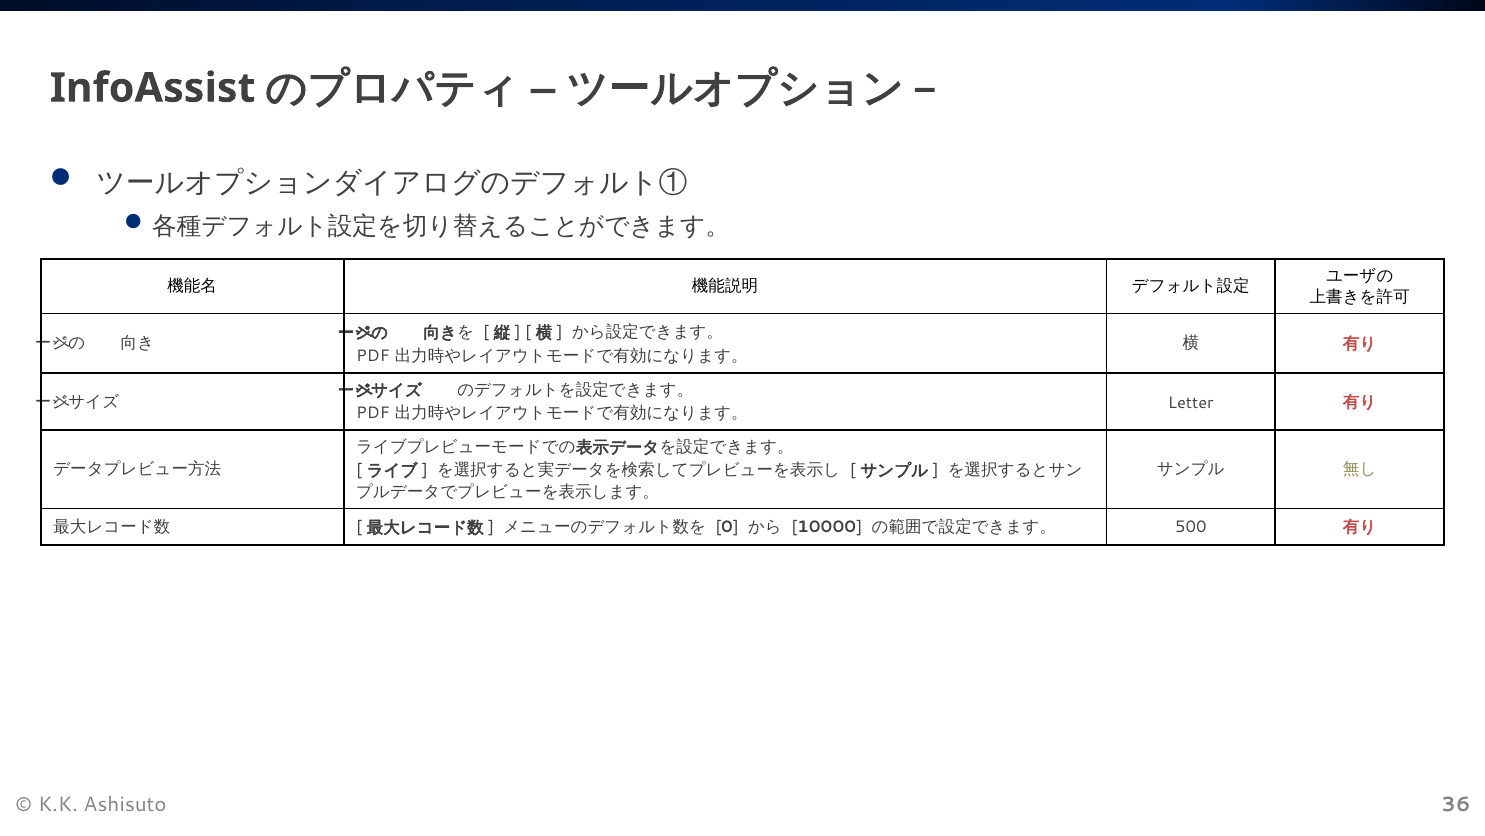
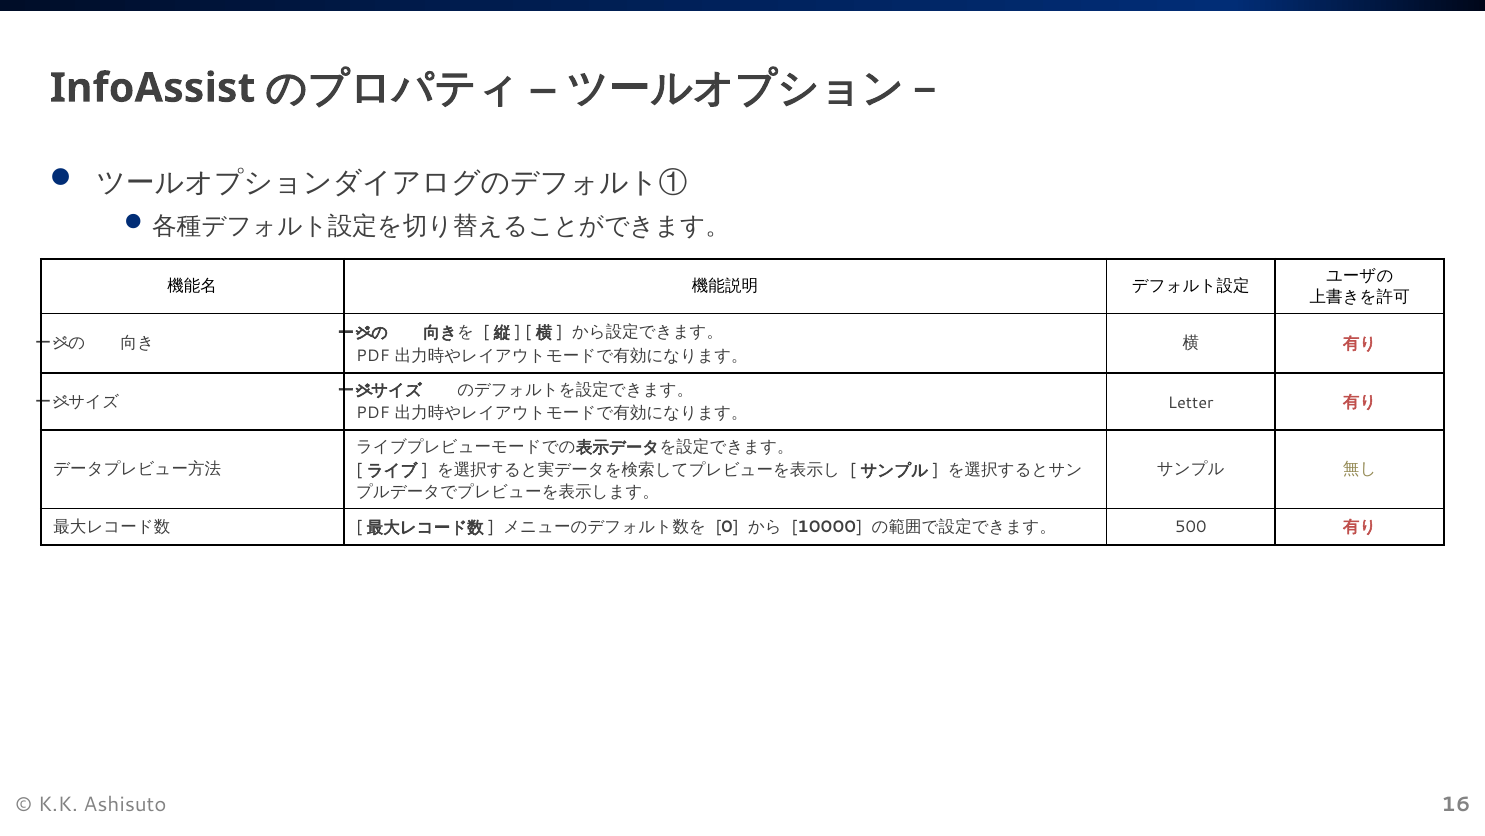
36: 36 -> 16 (1456, 804)
